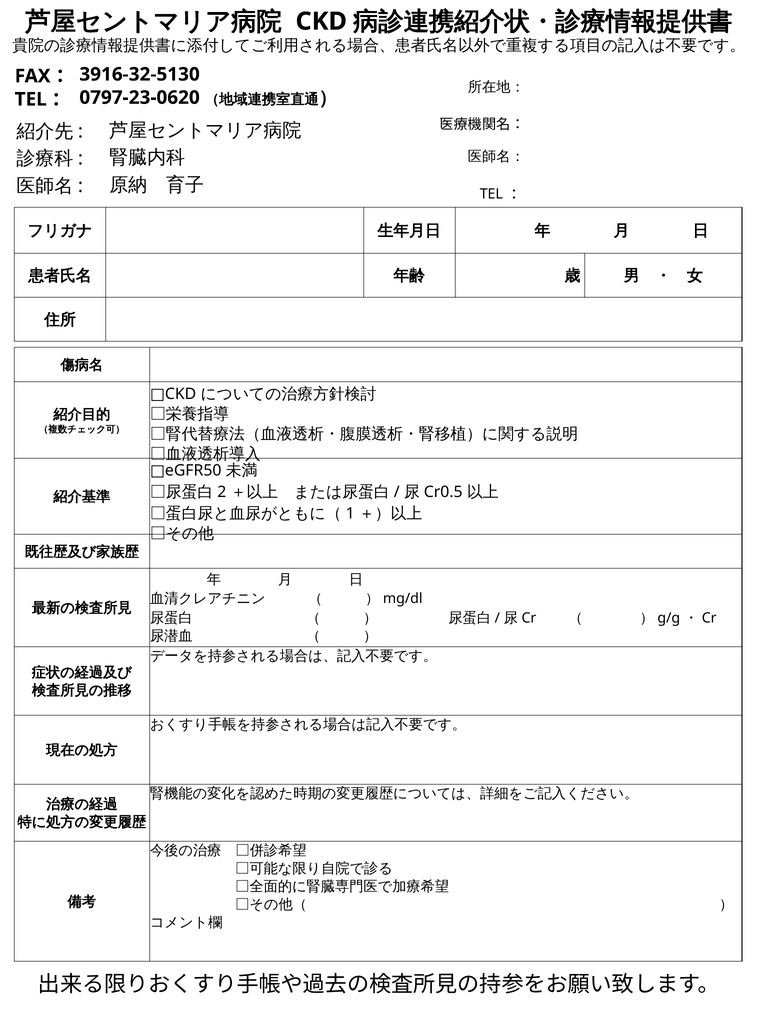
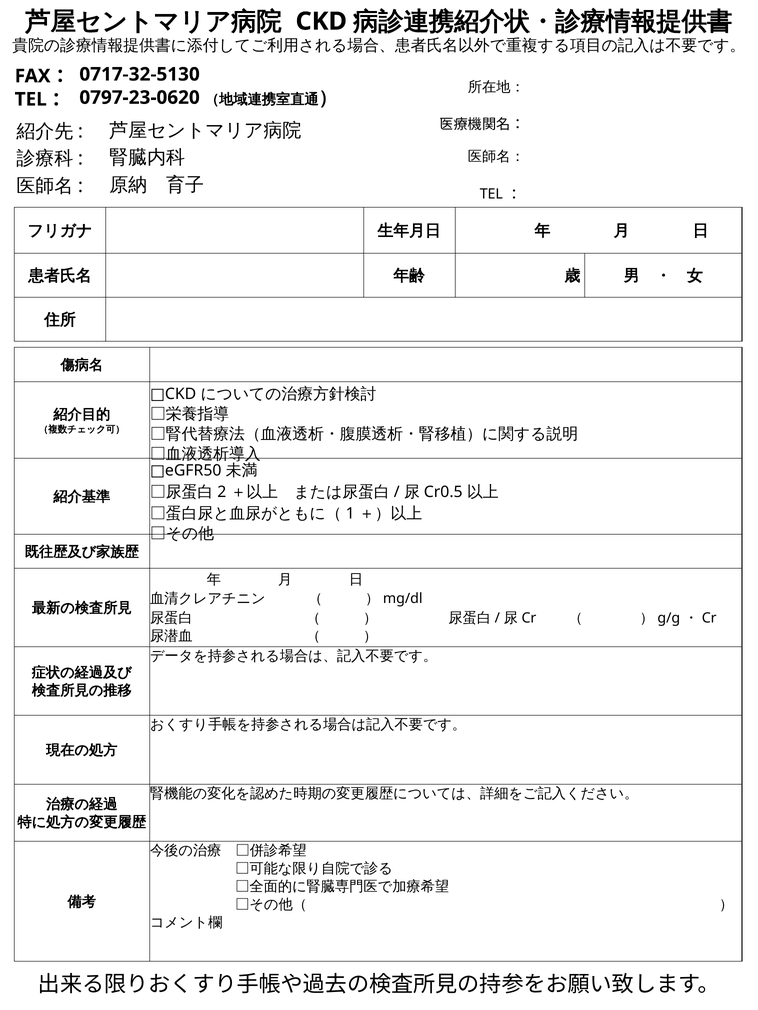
3916-32-5130: 3916-32-5130 -> 0717-32-5130 (140, 74)
